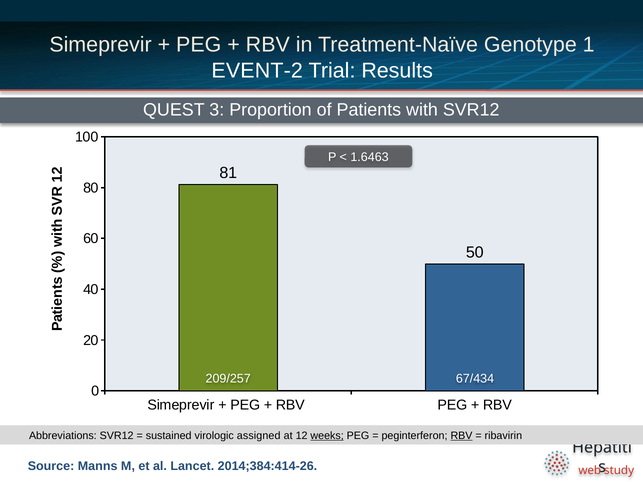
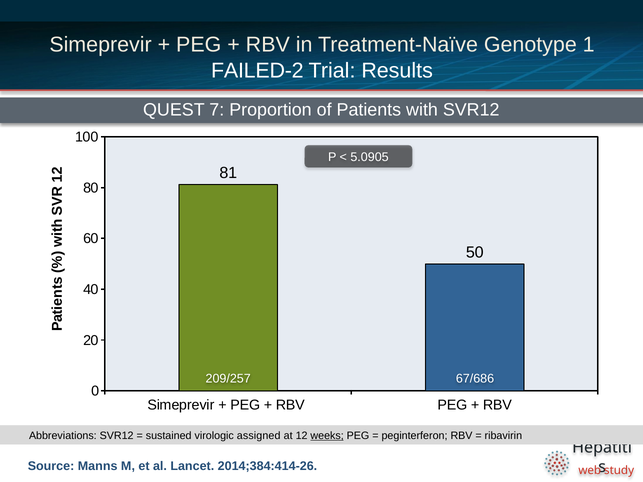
EVENT-2: EVENT-2 -> FAILED-2 (257, 71)
3: 3 -> 7 (217, 110)
1.6463: 1.6463 -> 5.0905 (370, 157)
67/434: 67/434 -> 67/686 (475, 379)
RBV underline: present -> none (462, 436)
